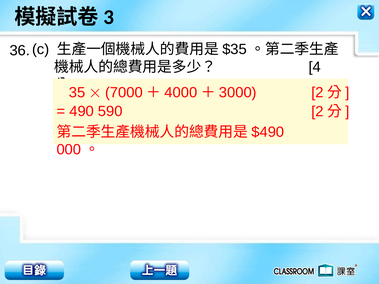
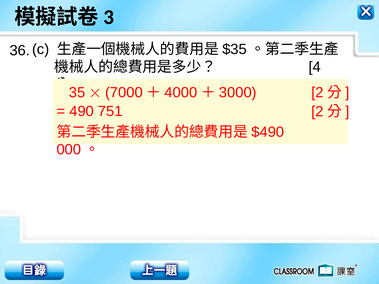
590: 590 -> 751 (110, 111)
